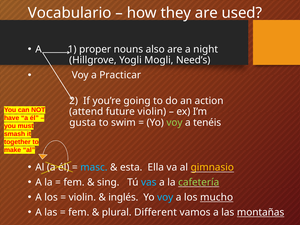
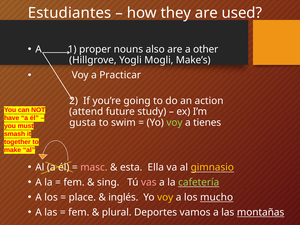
Vocabulario: Vocabulario -> Estudiantes (70, 13)
night: night -> other (206, 49)
Need’s: Need’s -> Make’s (193, 60)
future violin: violin -> study (152, 112)
tenéis: tenéis -> tienes (207, 122)
masc colour: light blue -> pink (94, 167)
vas colour: light blue -> pink (149, 182)
violin: violin -> place (82, 197)
voy colour: light blue -> yellow (165, 197)
Different: Different -> Deportes (156, 212)
